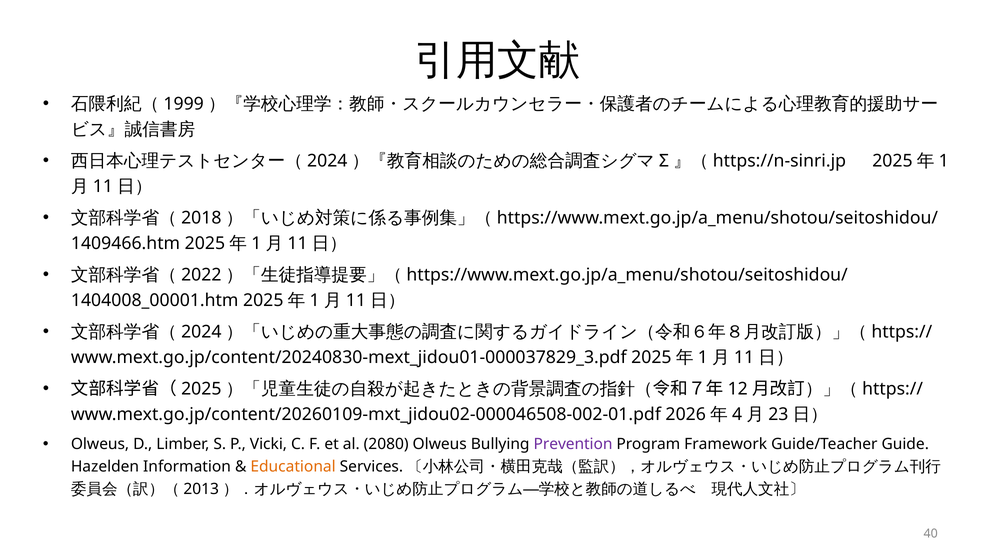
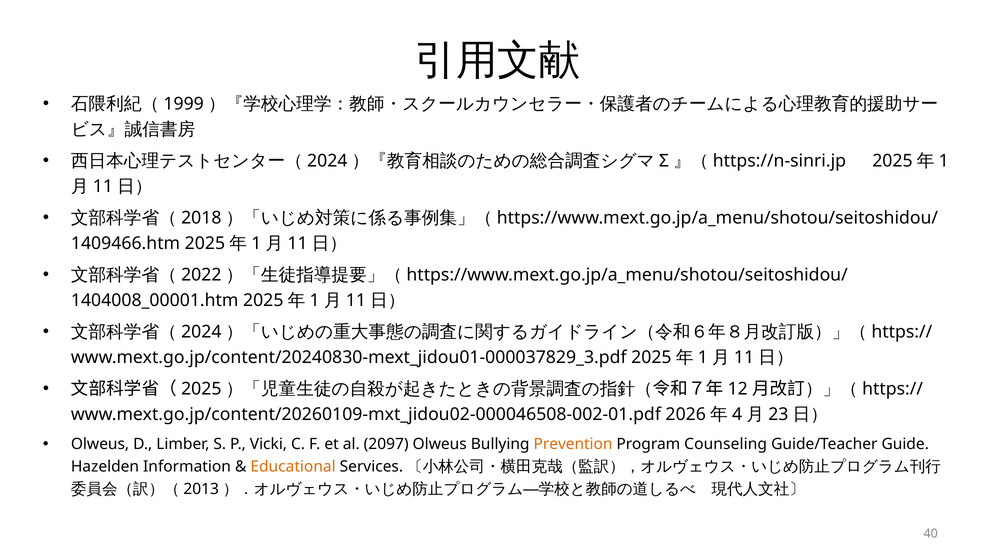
2080: 2080 -> 2097 (386, 444)
Prevention colour: purple -> orange (573, 444)
Framework: Framework -> Counseling (726, 444)
